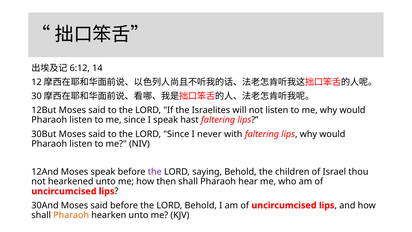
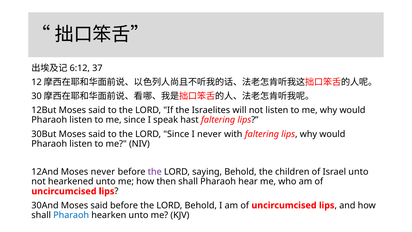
14: 14 -> 37 (97, 68)
Moses speak: speak -> never (103, 172)
Israel thou: thou -> unto (358, 172)
Pharaoh colour: orange -> blue (71, 215)
